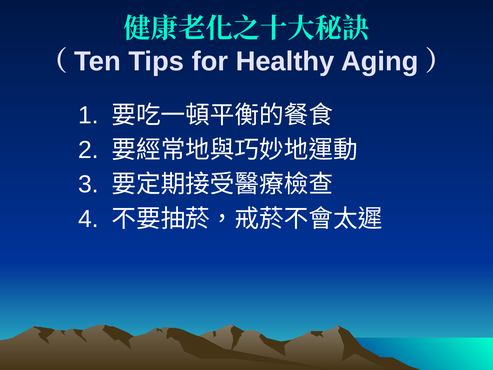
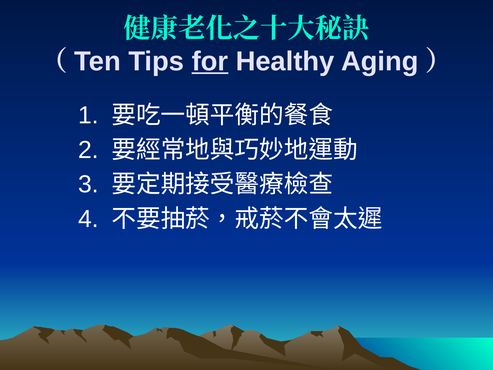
for underline: none -> present (210, 61)
